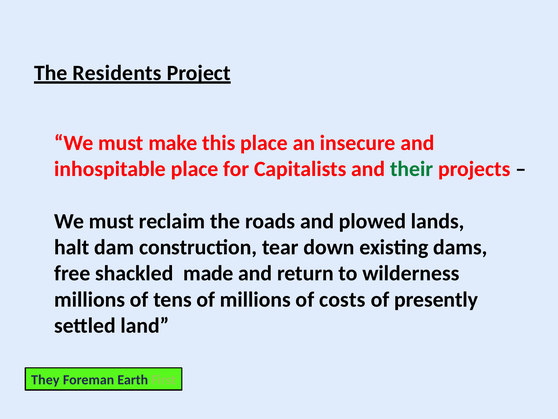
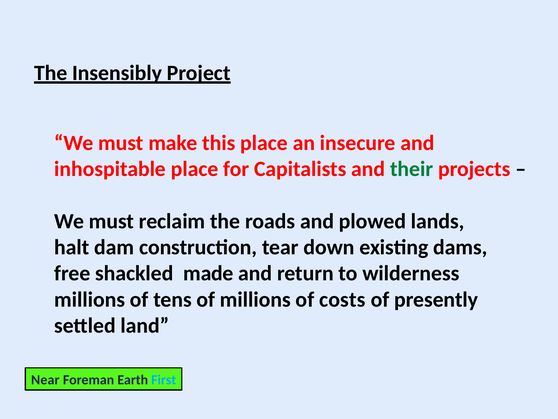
Residents: Residents -> Insensibly (117, 73)
They: They -> Near (45, 379)
First colour: light green -> light blue (164, 379)
